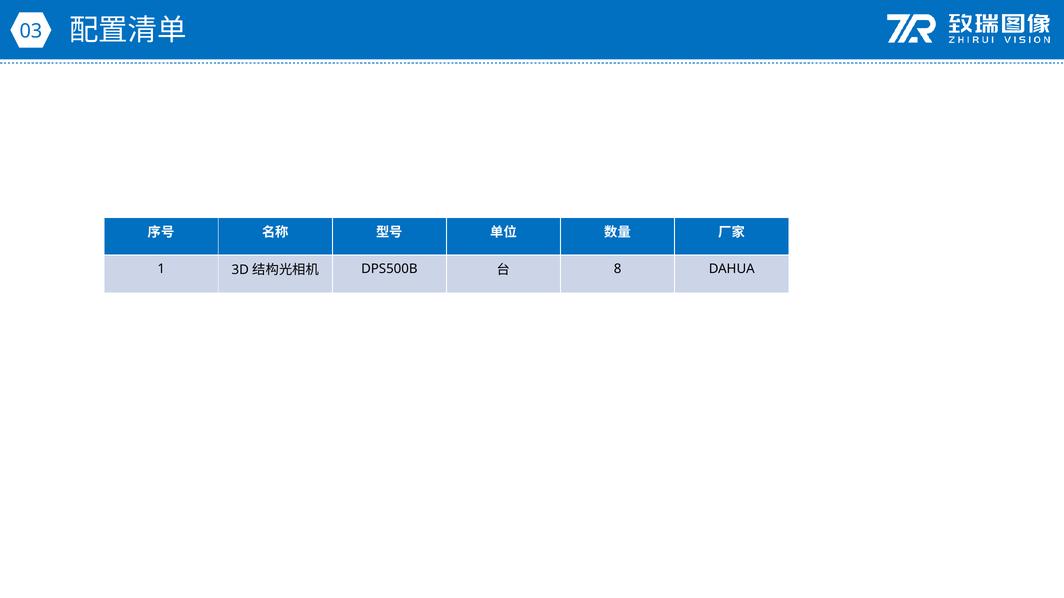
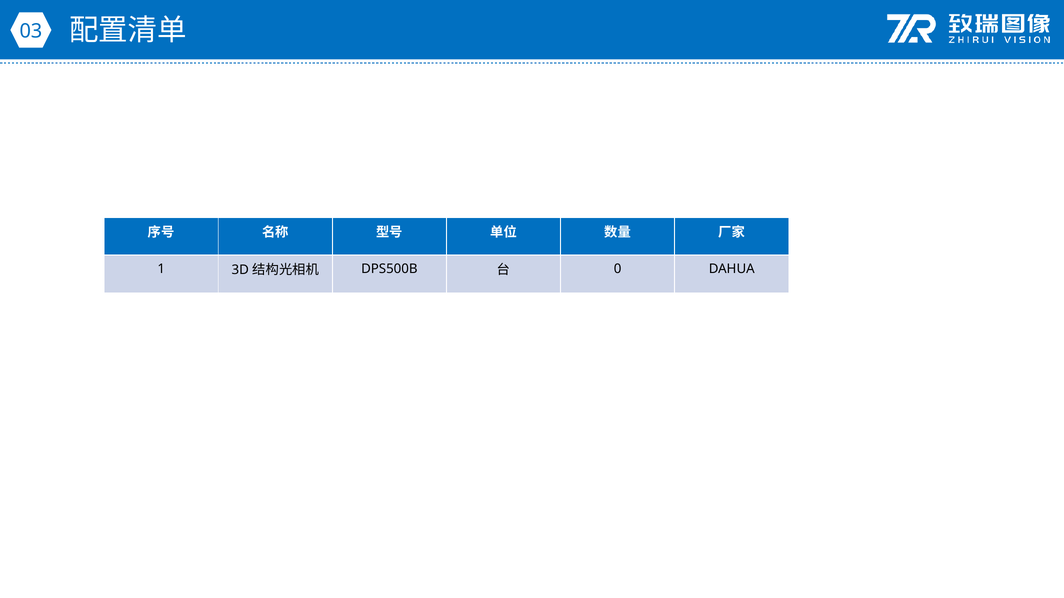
8: 8 -> 0 (618, 269)
